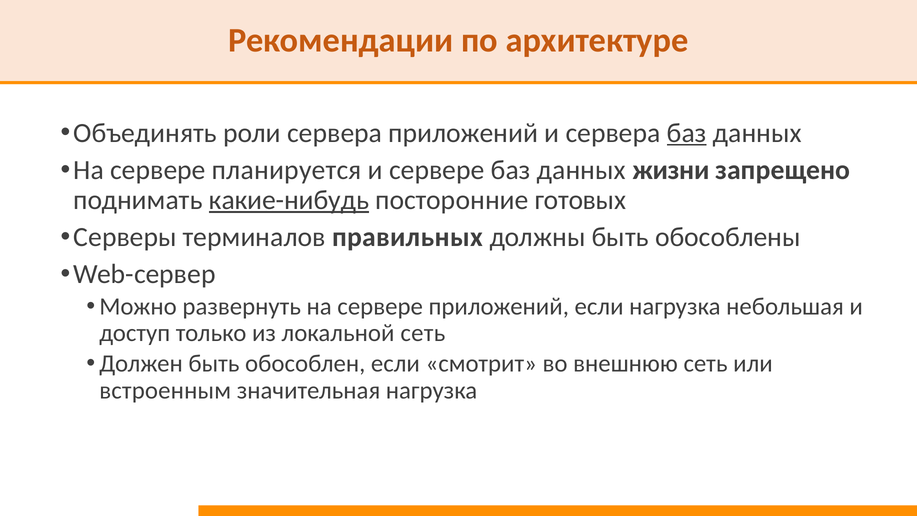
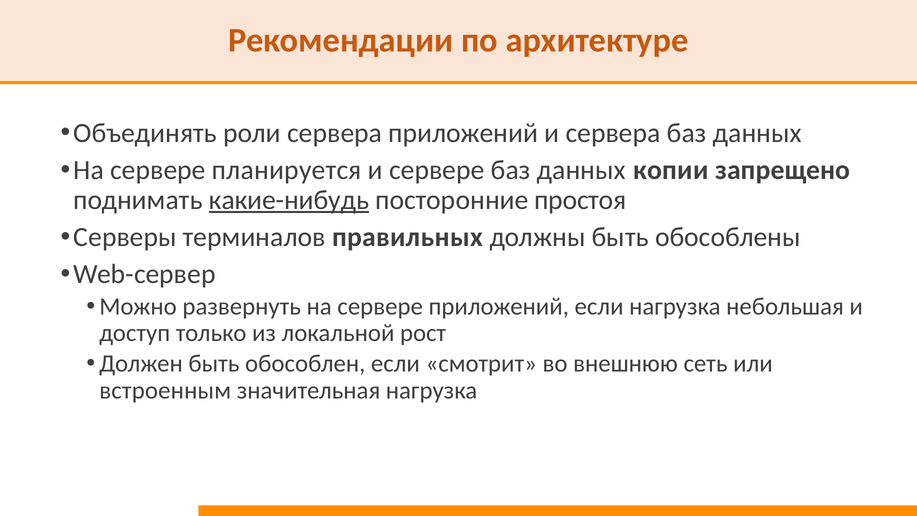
баз underline: present -> none (687, 133)
жизни: жизни -> копии (671, 170)
готовых: готовых -> простоя (580, 200)
локальной сеть: сеть -> рост (423, 333)
